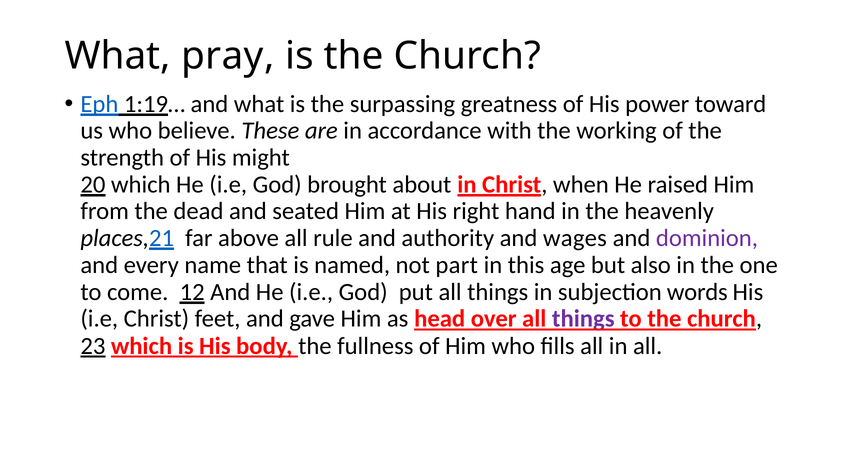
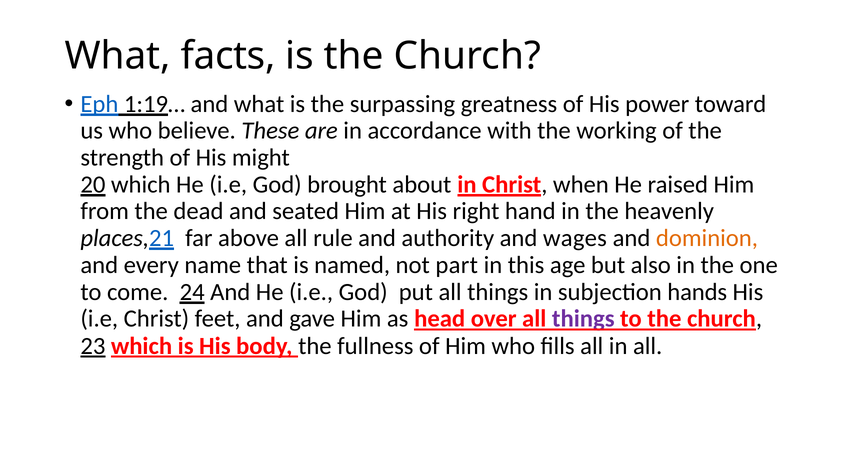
pray: pray -> facts (228, 56)
dominion colour: purple -> orange (707, 238)
12: 12 -> 24 (192, 292)
words: words -> hands (697, 292)
